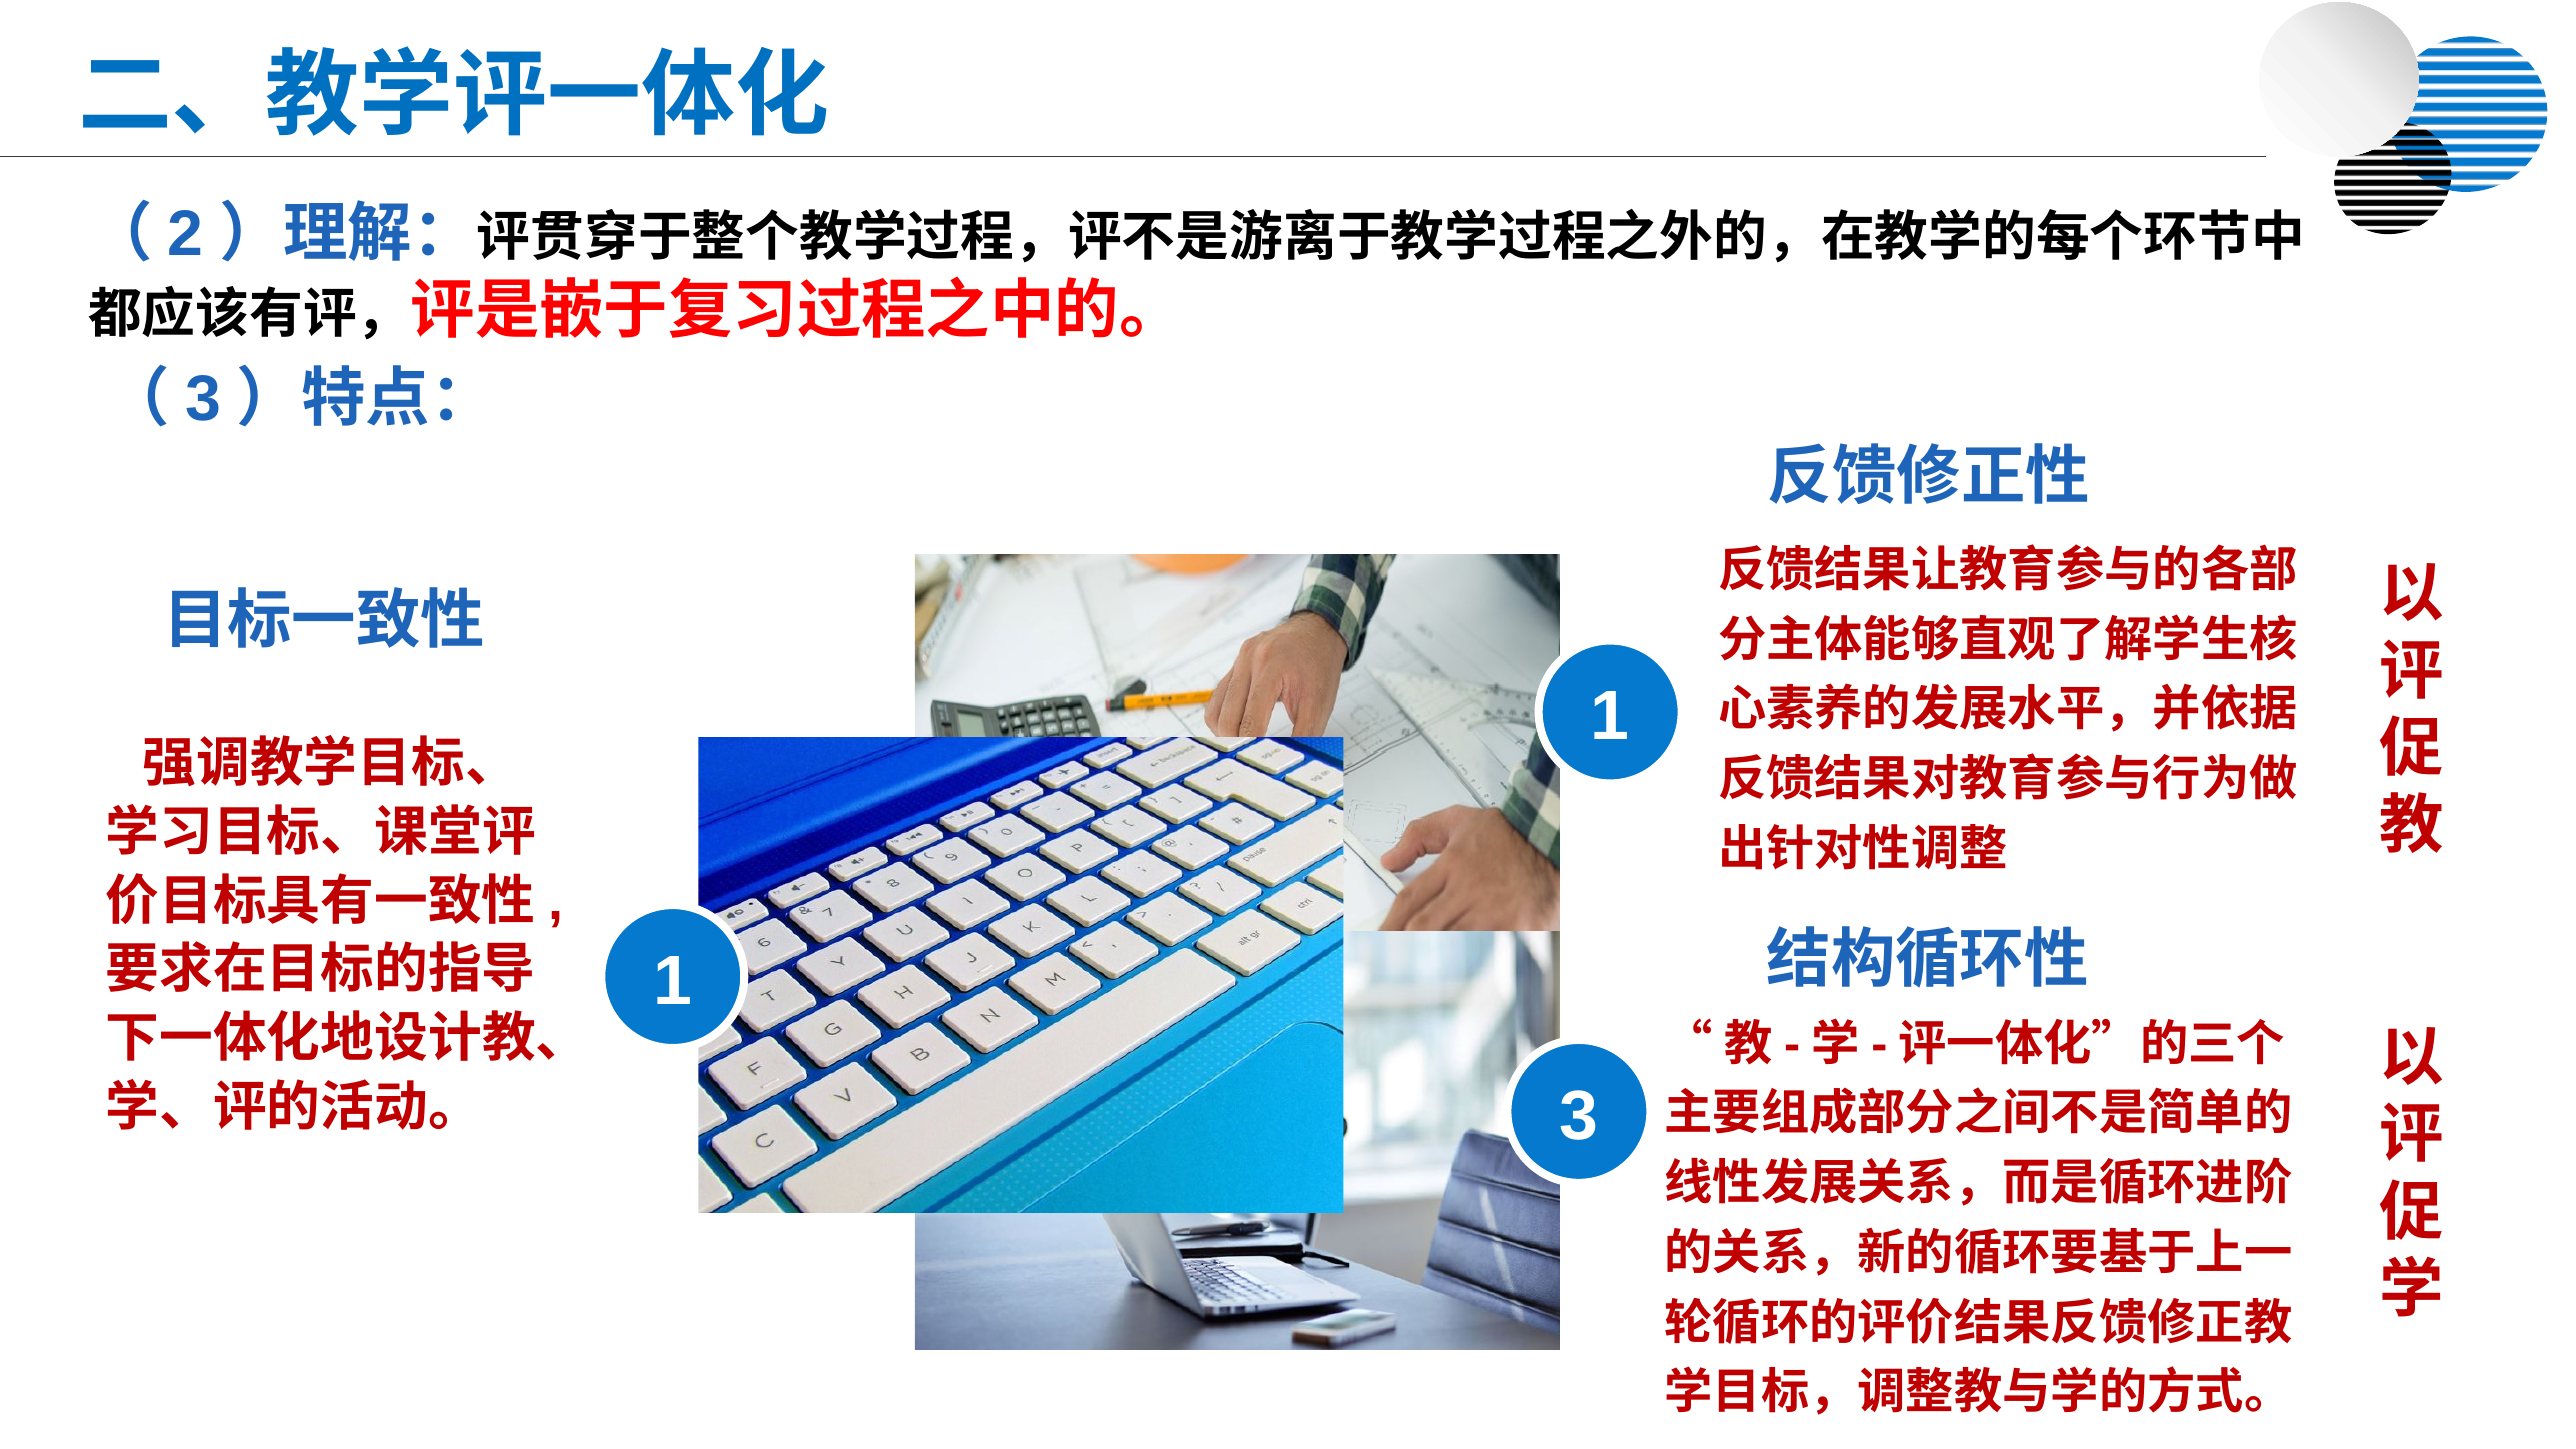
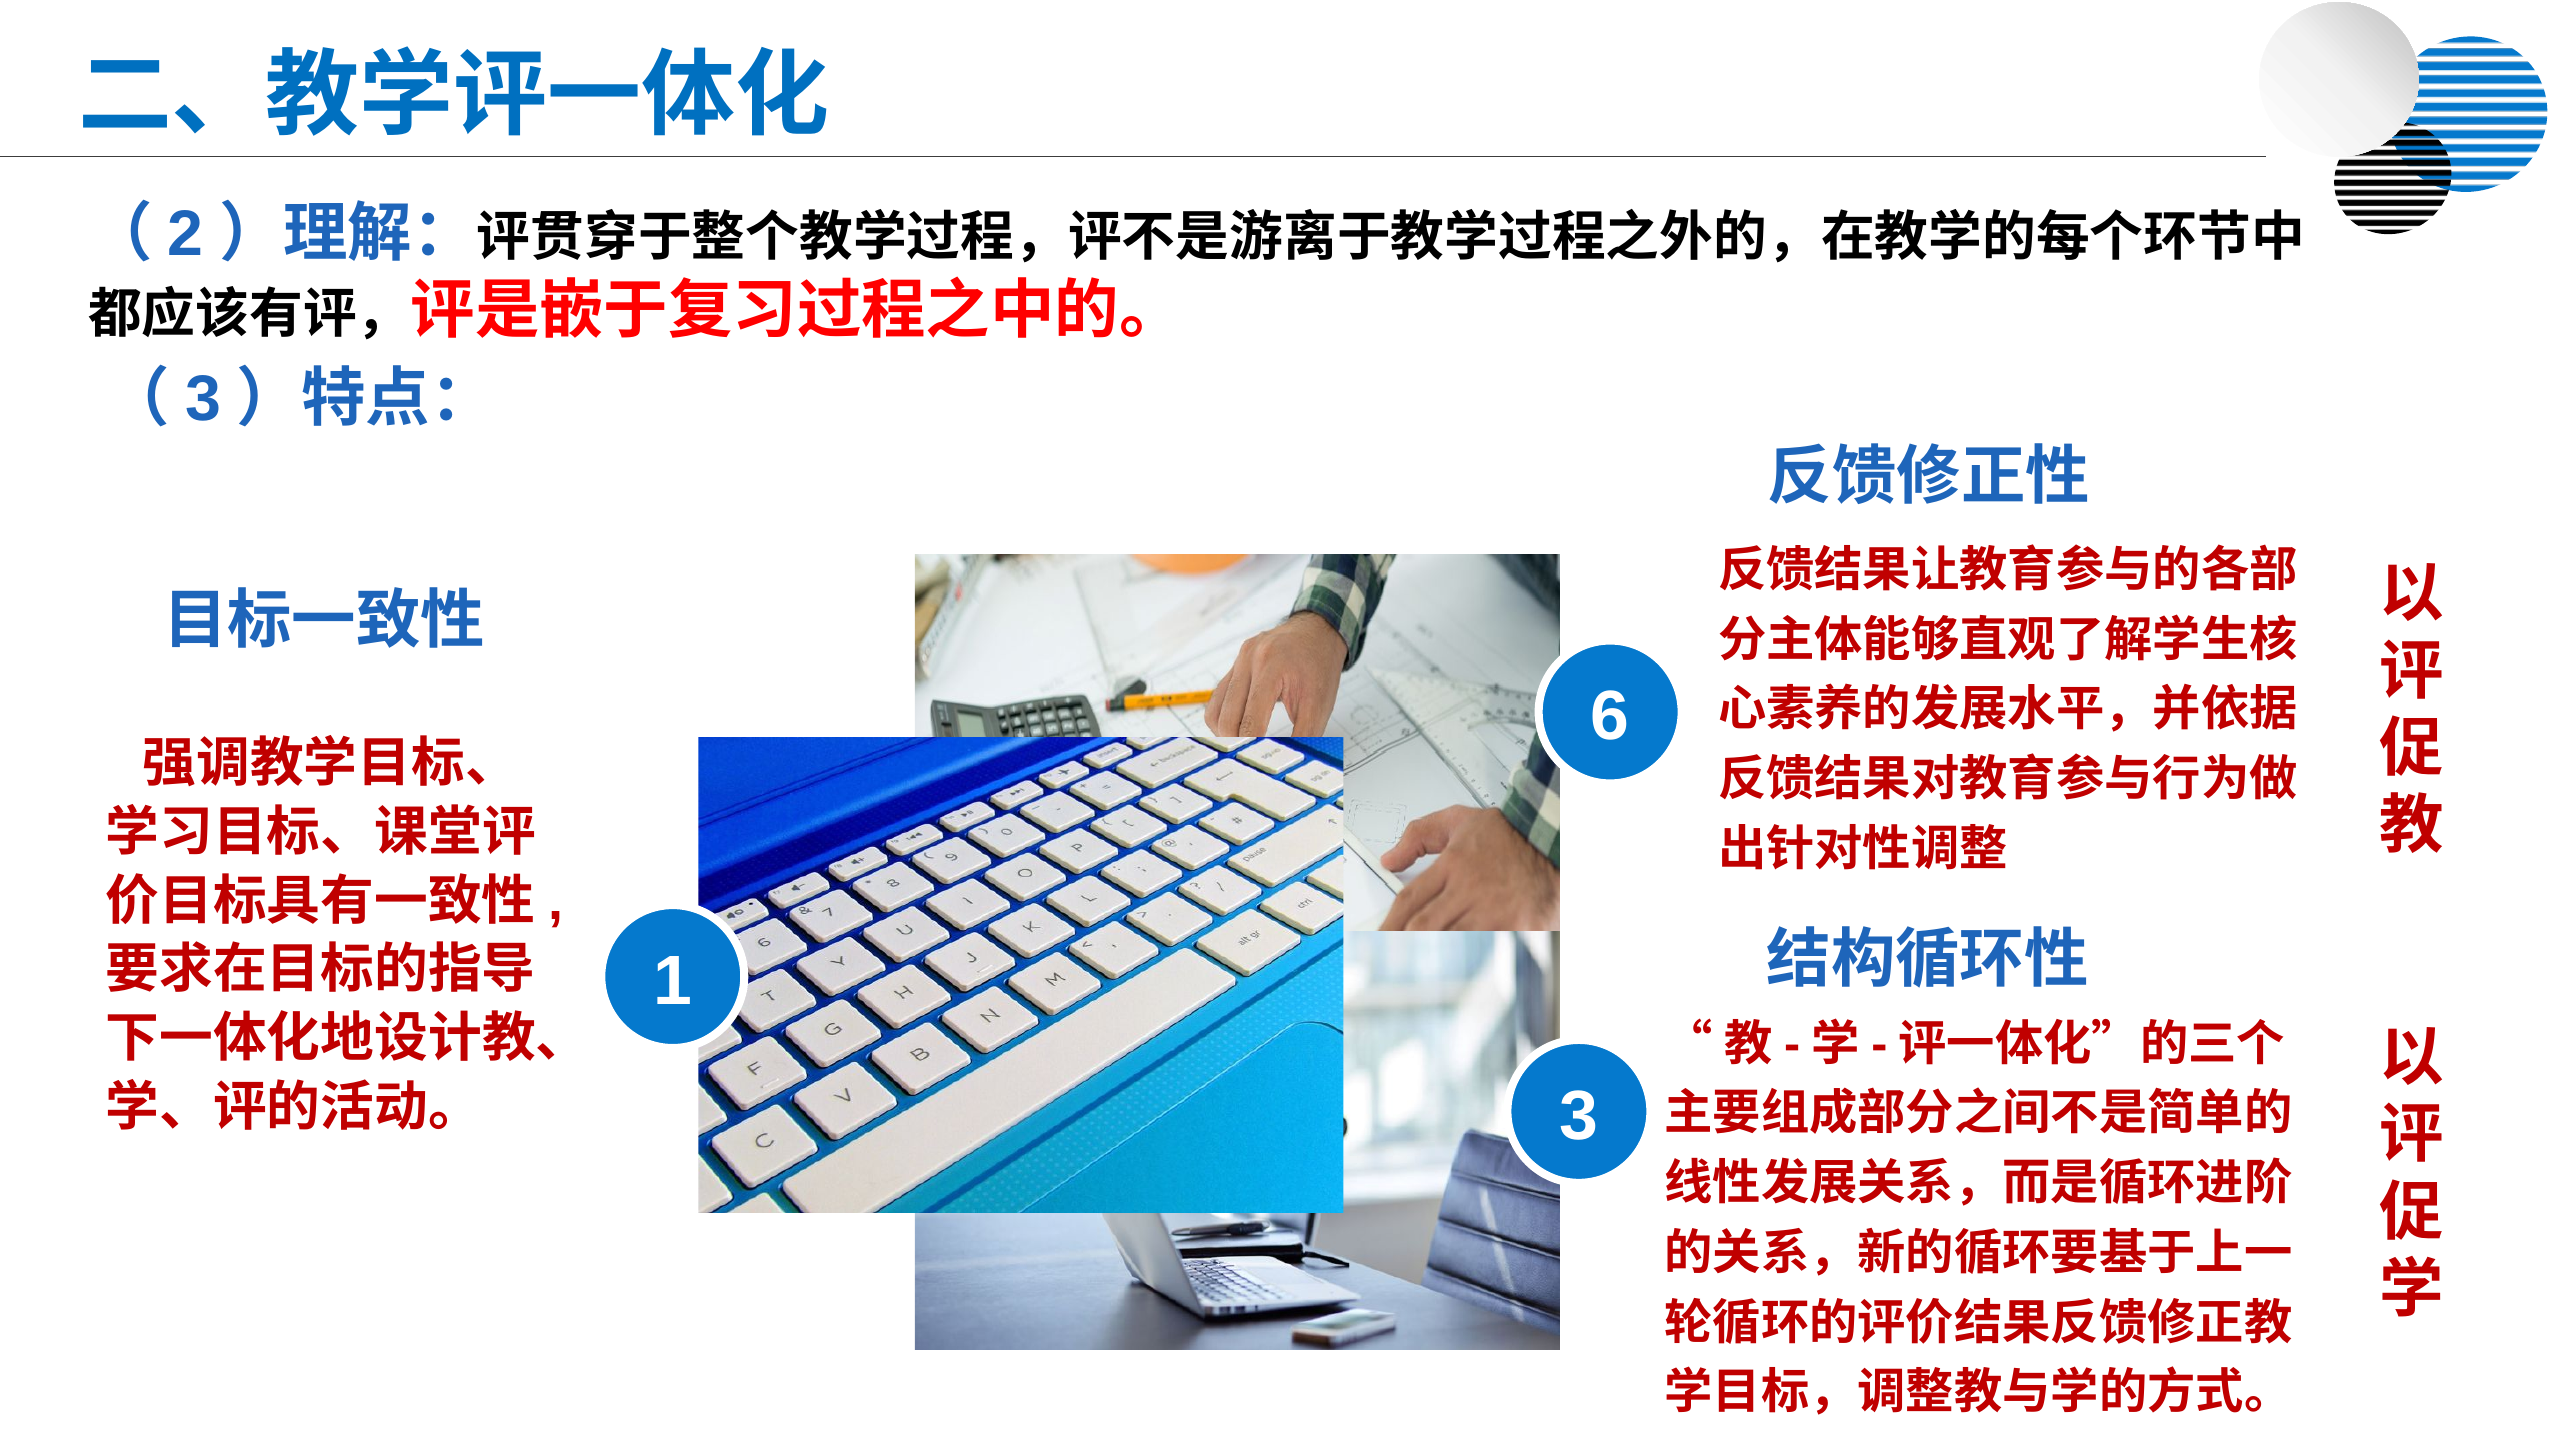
1: 1 -> 6 (1610, 717)
